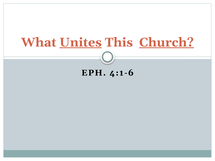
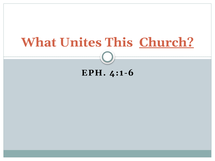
Unites underline: present -> none (81, 42)
